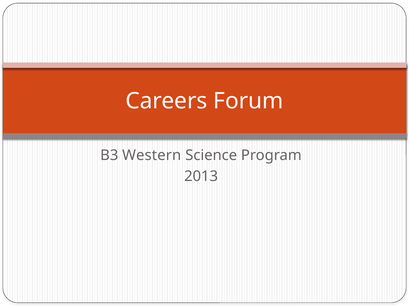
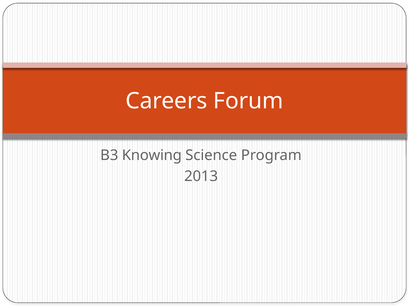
Western: Western -> Knowing (152, 155)
